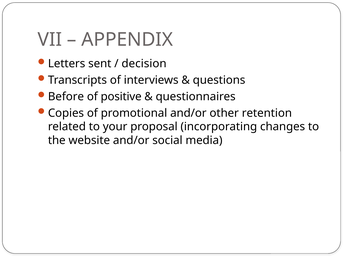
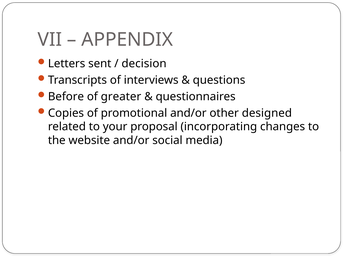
positive: positive -> greater (121, 97)
retention: retention -> designed (267, 113)
